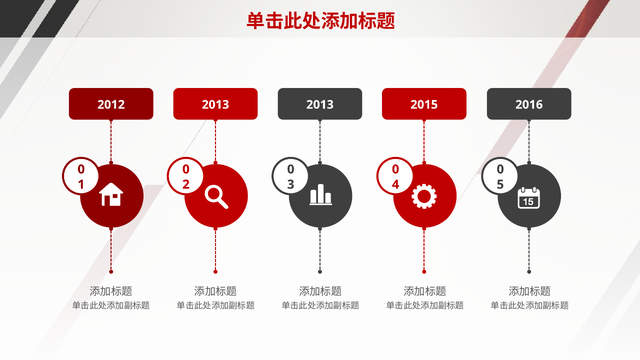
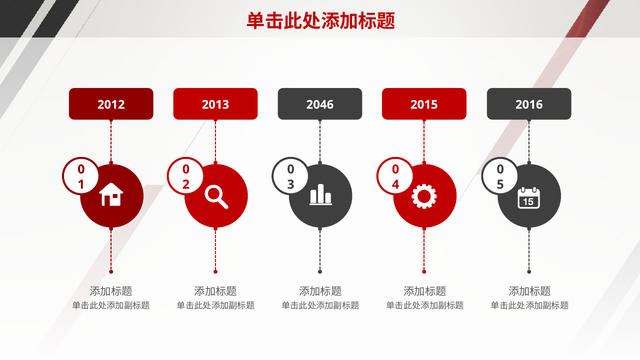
2013 2013: 2013 -> 2046 (320, 105)
